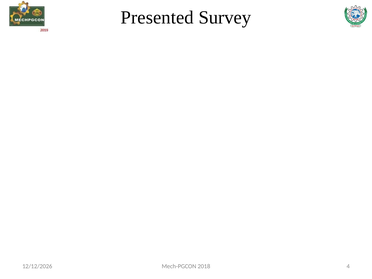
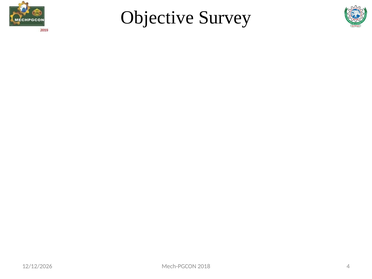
Presented: Presented -> Objective (157, 17)
